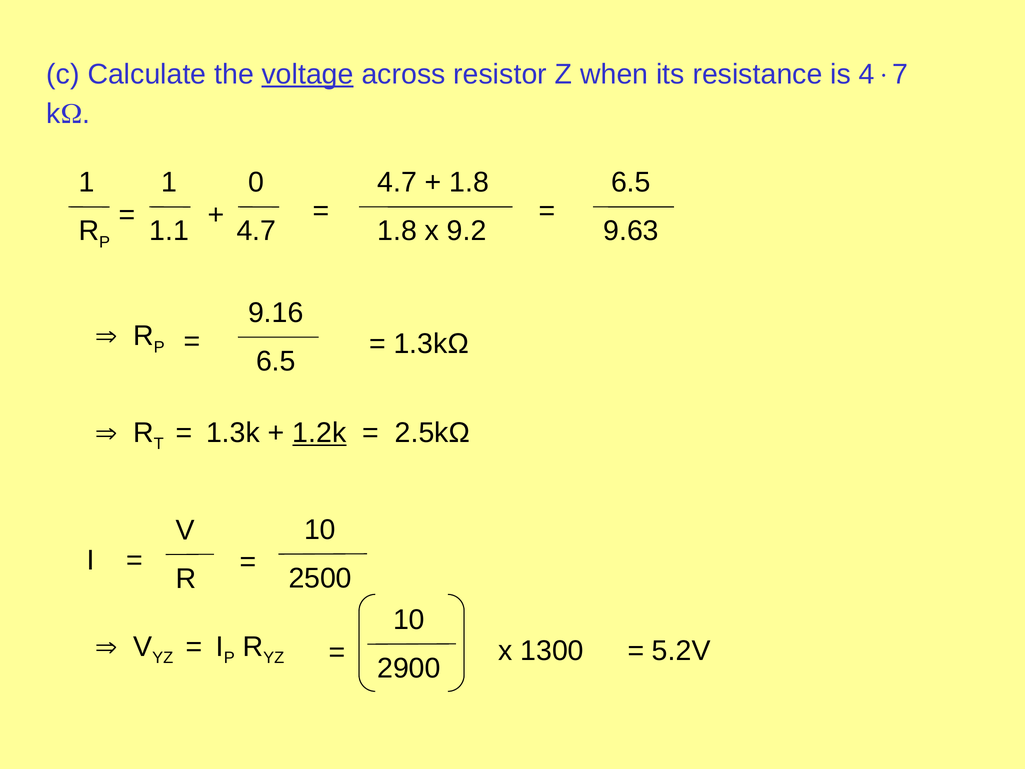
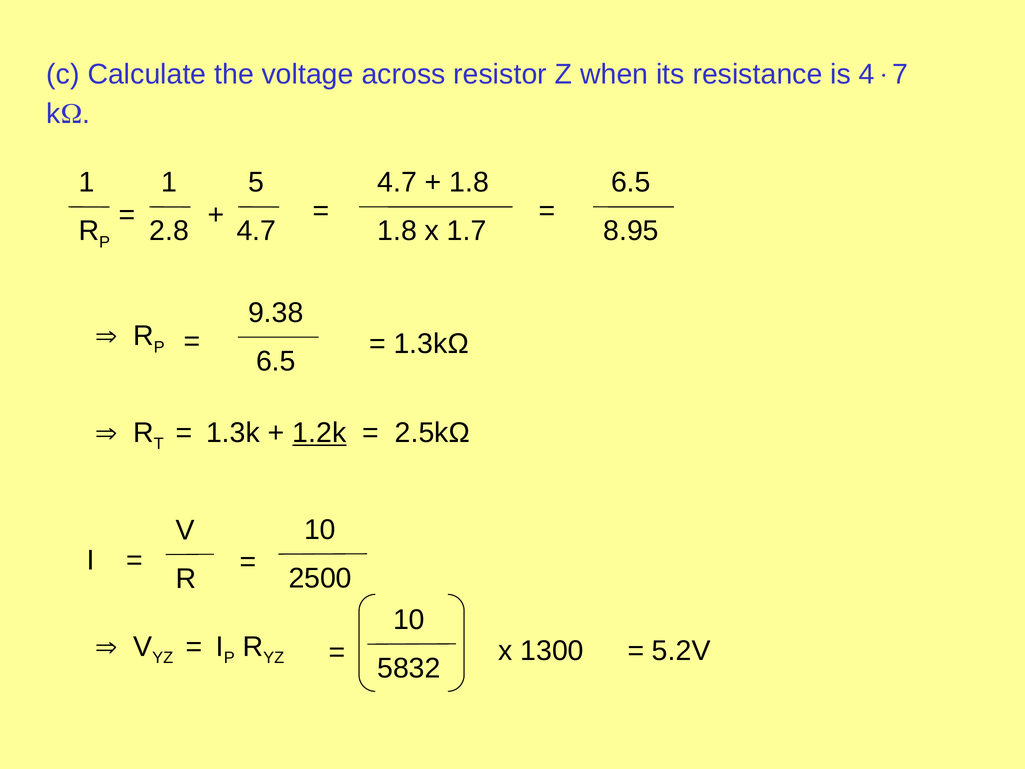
voltage underline: present -> none (308, 74)
0: 0 -> 5 (256, 183)
1.1: 1.1 -> 2.8 (169, 231)
9.2: 9.2 -> 1.7 (467, 231)
9.63: 9.63 -> 8.95 (631, 231)
9.16: 9.16 -> 9.38 (276, 313)
2900: 2900 -> 5832 (409, 668)
